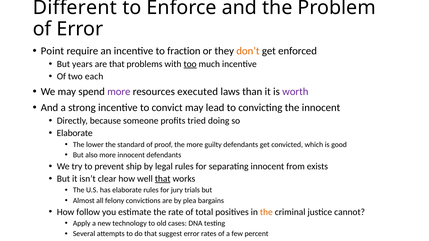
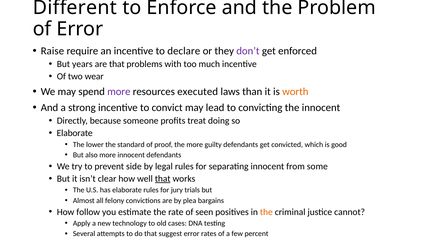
Point: Point -> Raise (52, 51)
fraction: fraction -> declare (184, 51)
don’t colour: orange -> purple (248, 51)
too underline: present -> none (190, 64)
each: each -> wear (94, 77)
worth colour: purple -> orange (295, 92)
tried: tried -> treat (197, 121)
ship: ship -> side (134, 167)
exists: exists -> some (317, 167)
total: total -> seen (204, 212)
